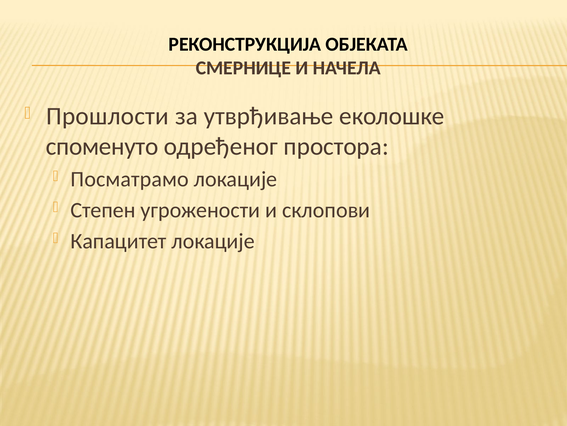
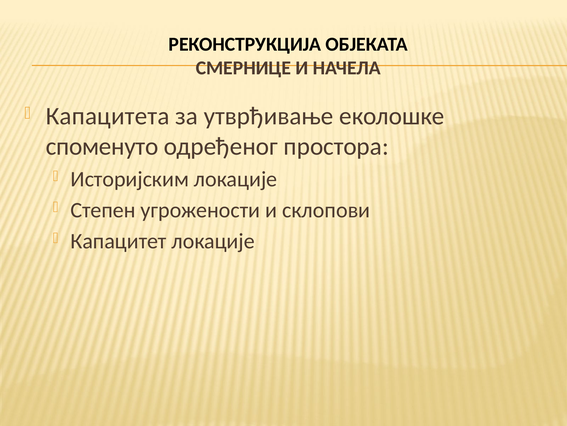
Прошлости: Прошлости -> Капацитета (108, 116)
Посматрамо: Посматрамо -> Историјским (130, 179)
